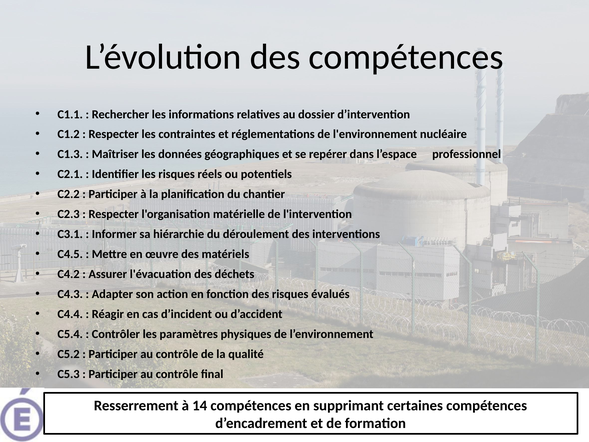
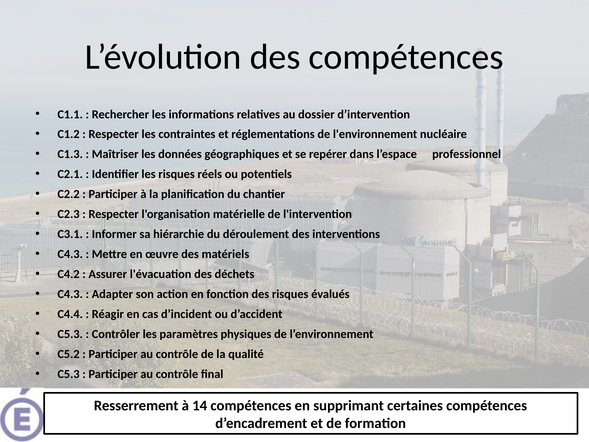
C4.5: C4.5 -> C4.3 (70, 254)
C5.4: C5.4 -> C5.3 (70, 334)
